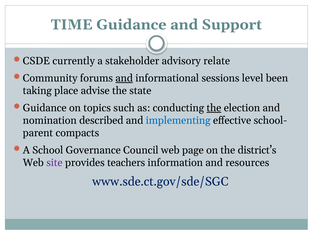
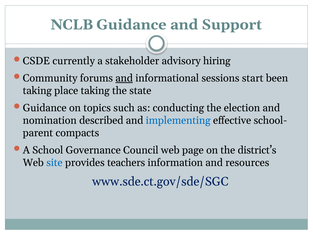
TIME: TIME -> NCLB (72, 25)
relate: relate -> hiring (217, 61)
level: level -> start (253, 78)
place advise: advise -> taking (95, 91)
the underline: present -> none (214, 108)
site colour: purple -> blue (54, 163)
